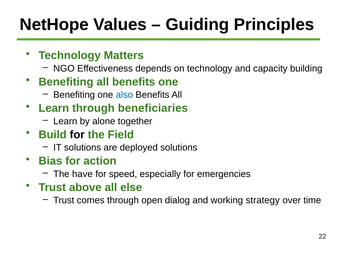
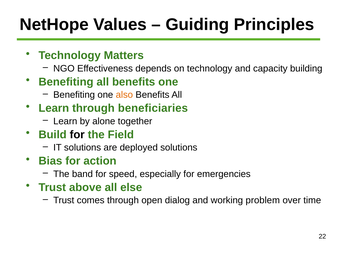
also colour: blue -> orange (124, 95)
have: have -> band (82, 174)
strategy: strategy -> problem (263, 200)
